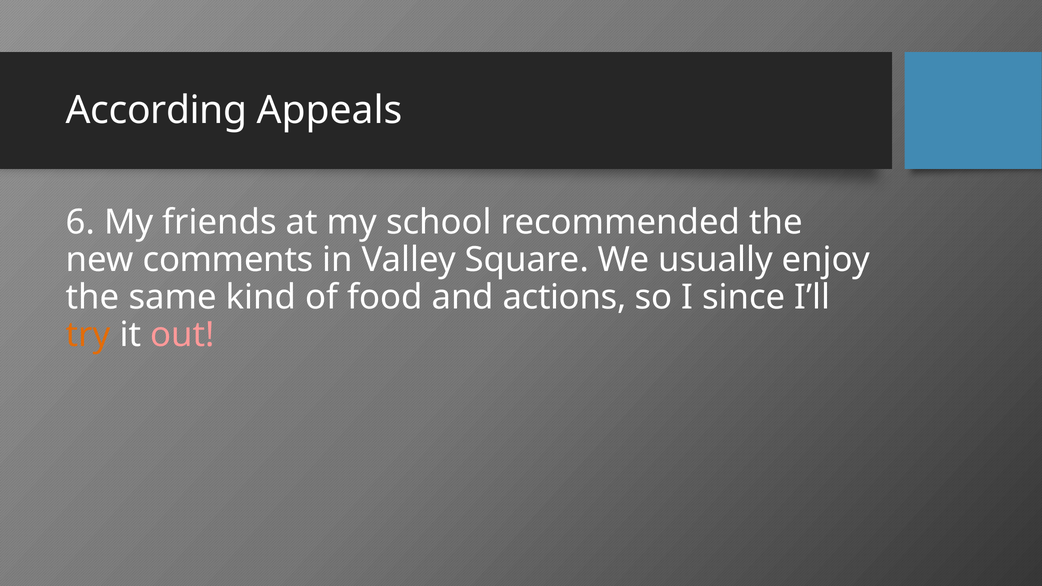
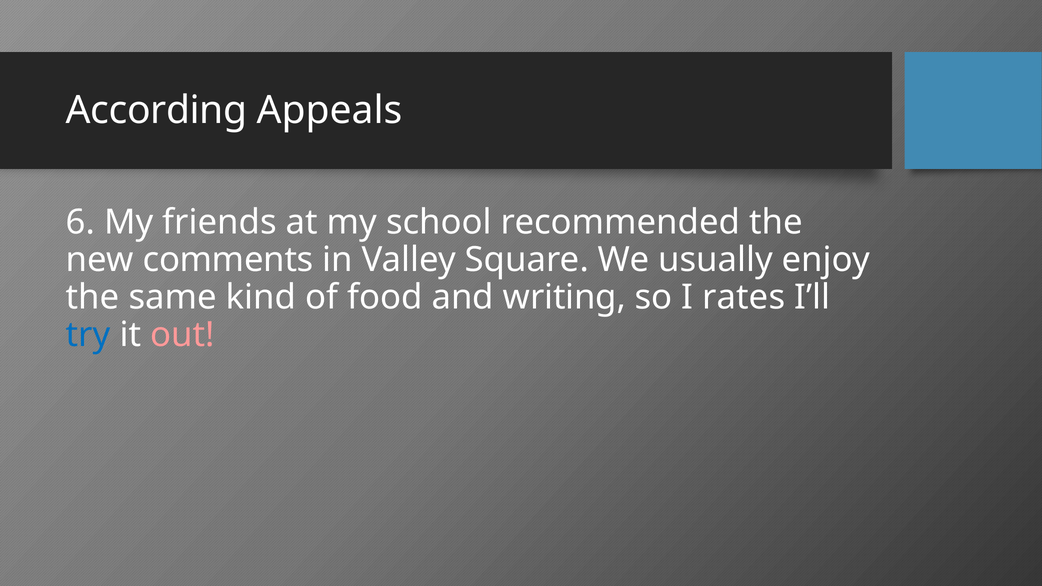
actions: actions -> writing (564, 297)
since: since -> rates (744, 297)
try colour: orange -> blue (88, 335)
